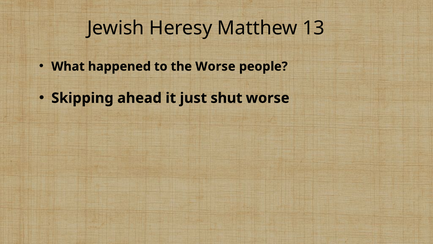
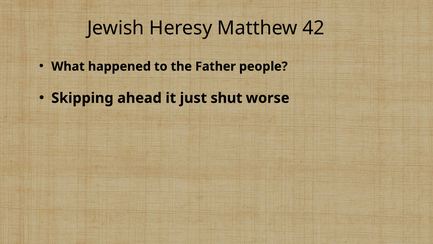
13: 13 -> 42 (314, 28)
the Worse: Worse -> Father (216, 66)
